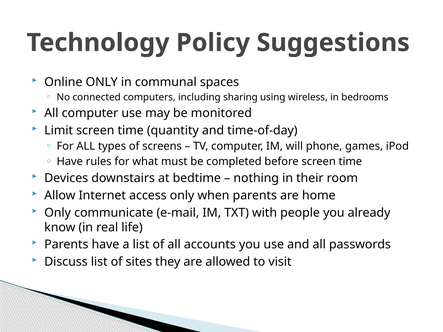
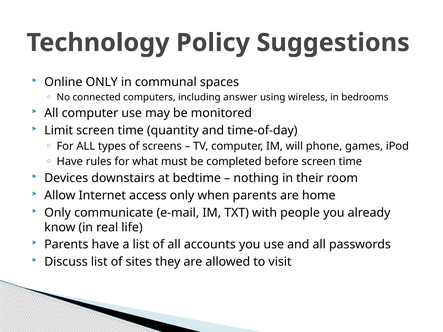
sharing: sharing -> answer (240, 97)
